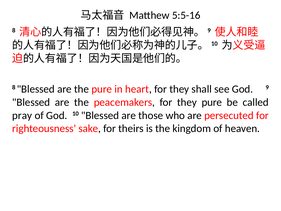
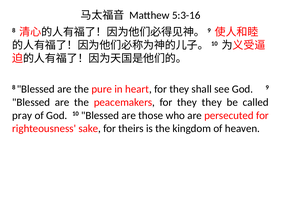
5:5-16: 5:5-16 -> 5:3-16 (186, 15)
they pure: pure -> they (212, 102)
